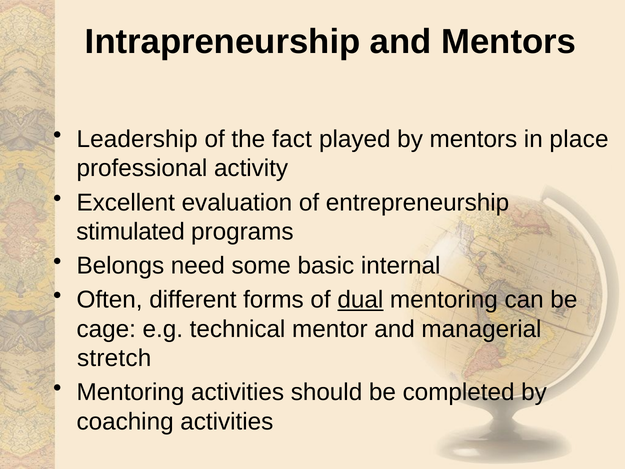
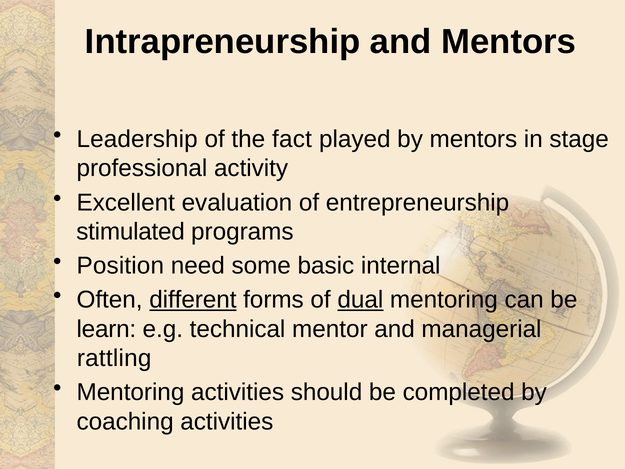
place: place -> stage (579, 139)
Belongs: Belongs -> Position (120, 266)
different underline: none -> present (193, 300)
cage: cage -> learn (106, 329)
stretch: stretch -> rattling (114, 358)
